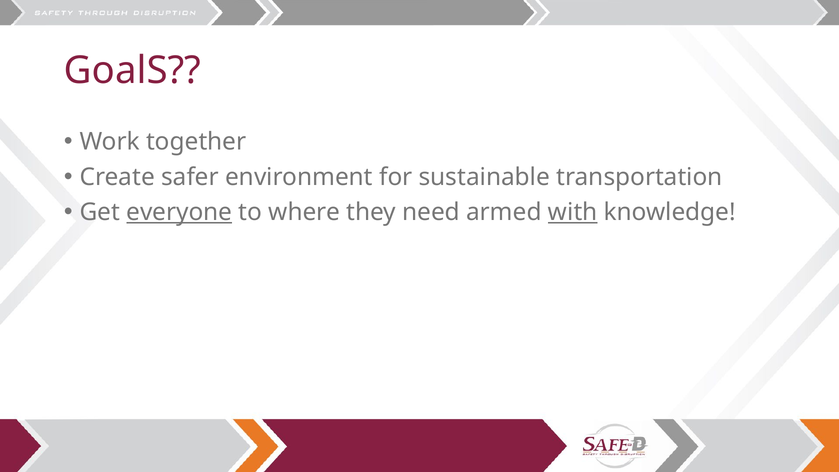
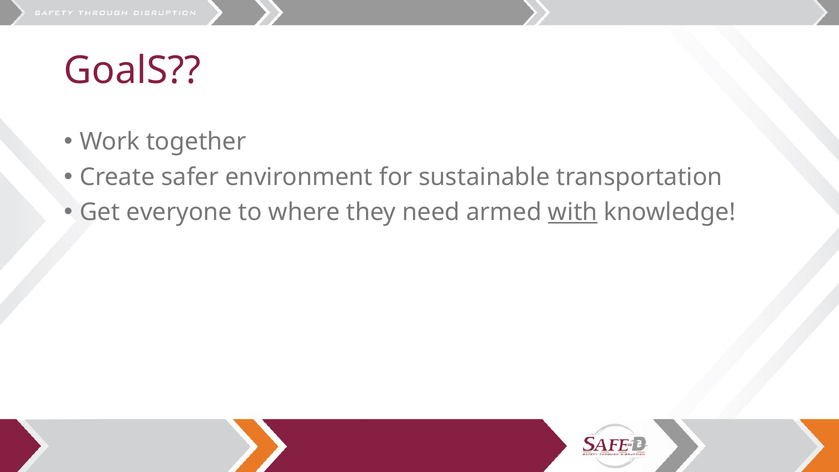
everyone underline: present -> none (179, 212)
